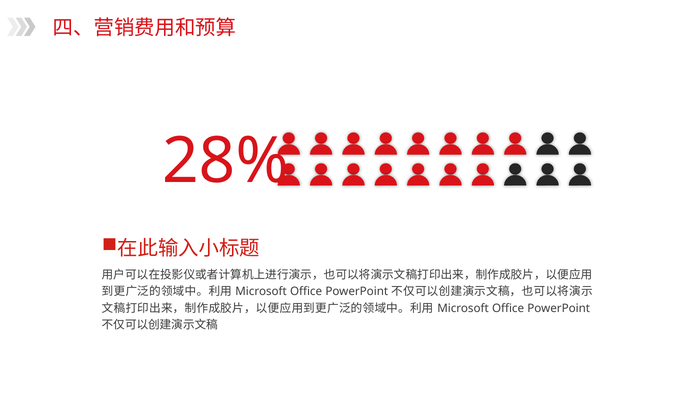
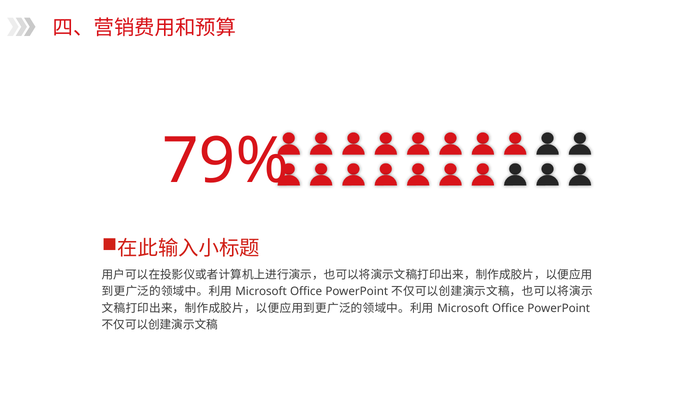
28%: 28% -> 79% (226, 161)
